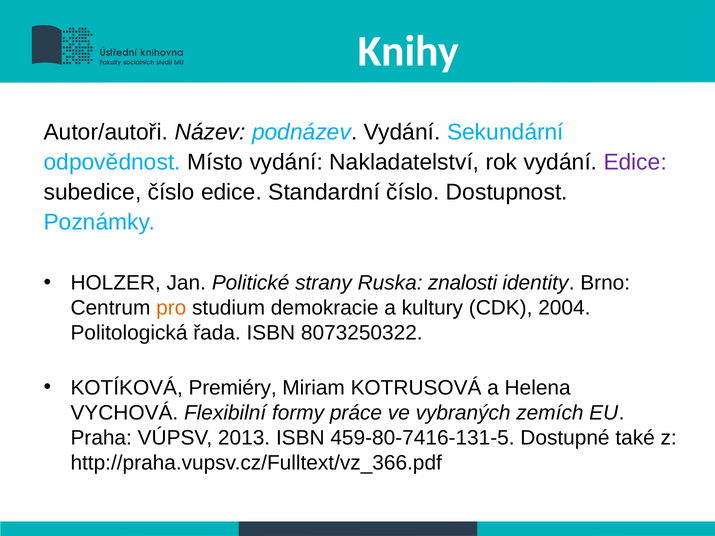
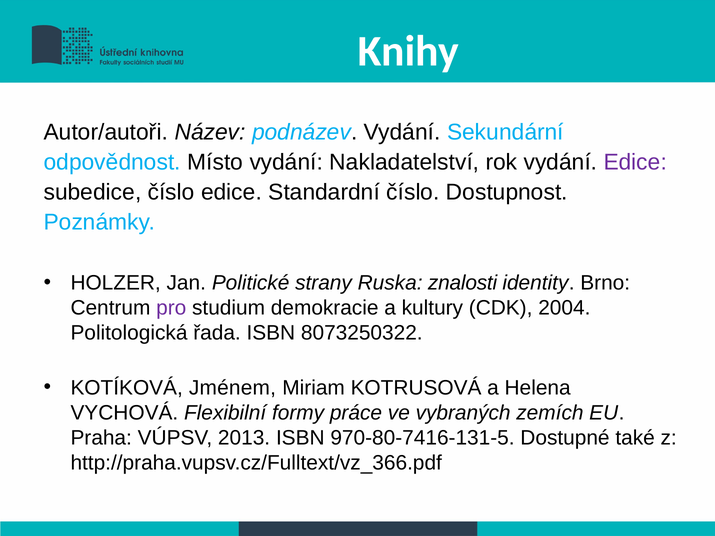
pro colour: orange -> purple (171, 308)
Premiéry: Premiéry -> Jménem (232, 388)
459-80-7416-131-5: 459-80-7416-131-5 -> 970-80-7416-131-5 (423, 438)
